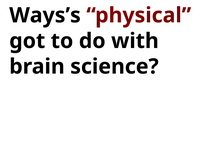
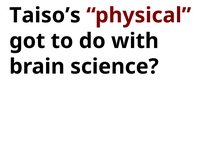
Ways’s: Ways’s -> Taiso’s (45, 15)
